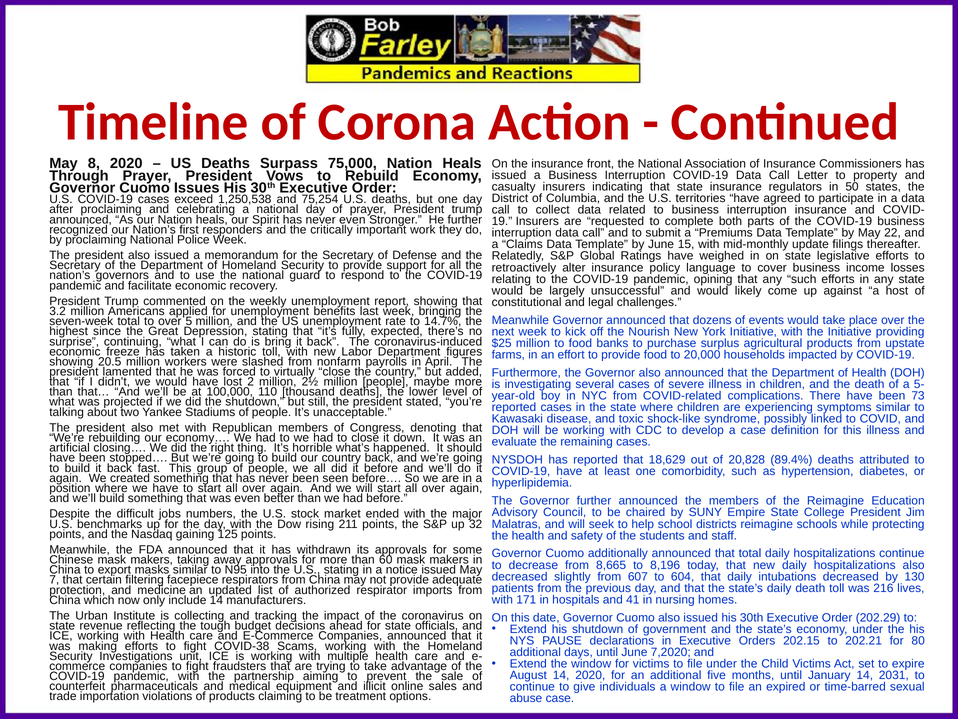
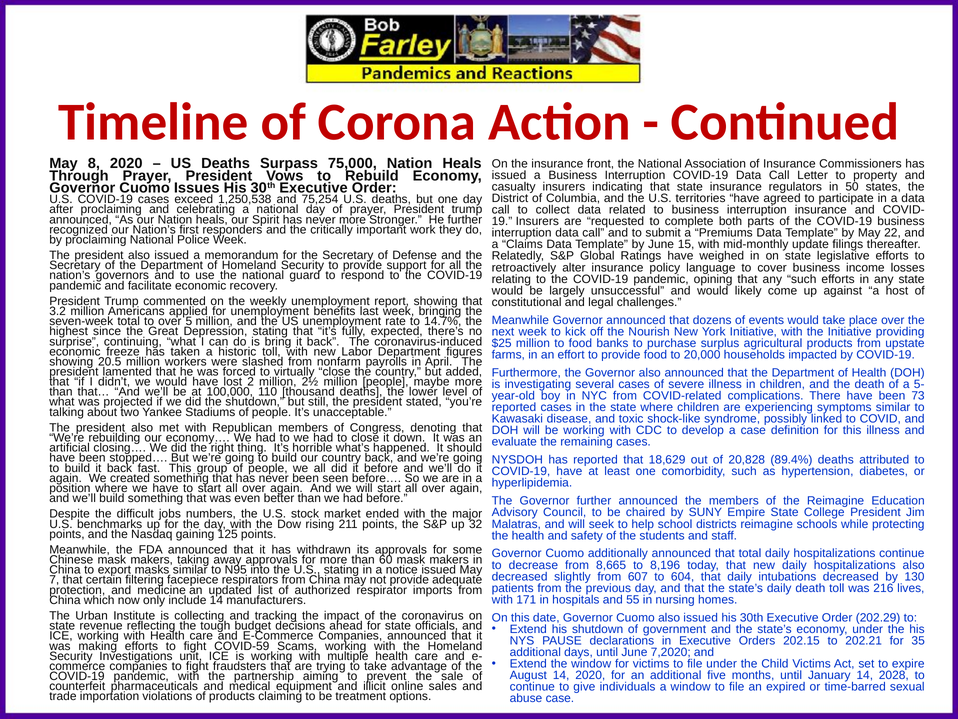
never even: even -> more (352, 219)
41: 41 -> 55 (633, 599)
80: 80 -> 35 (918, 640)
COVID-38: COVID-38 -> COVID-59 (242, 646)
2031: 2031 -> 2028 (894, 675)
